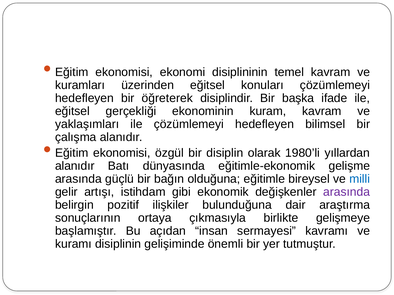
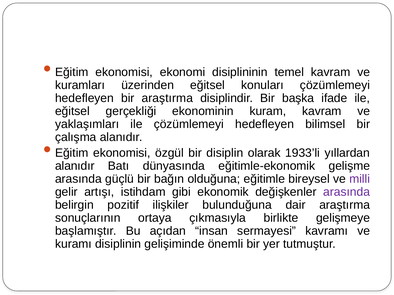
bir öğreterek: öğreterek -> araştırma (167, 98)
1980’li: 1980’li -> 1933’li (303, 153)
milli colour: blue -> purple (360, 179)
